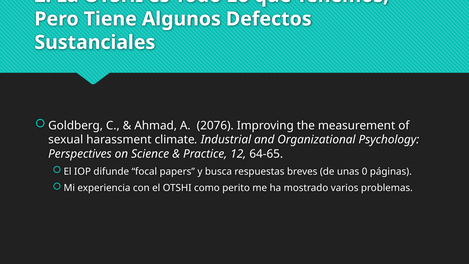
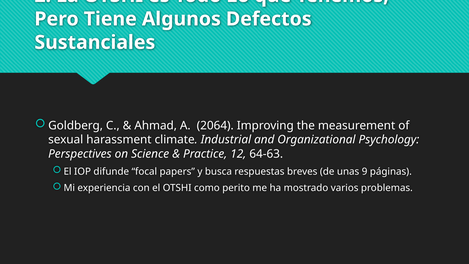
2076: 2076 -> 2064 (215, 126)
64-65: 64-65 -> 64-63 (266, 154)
0: 0 -> 9 (365, 171)
